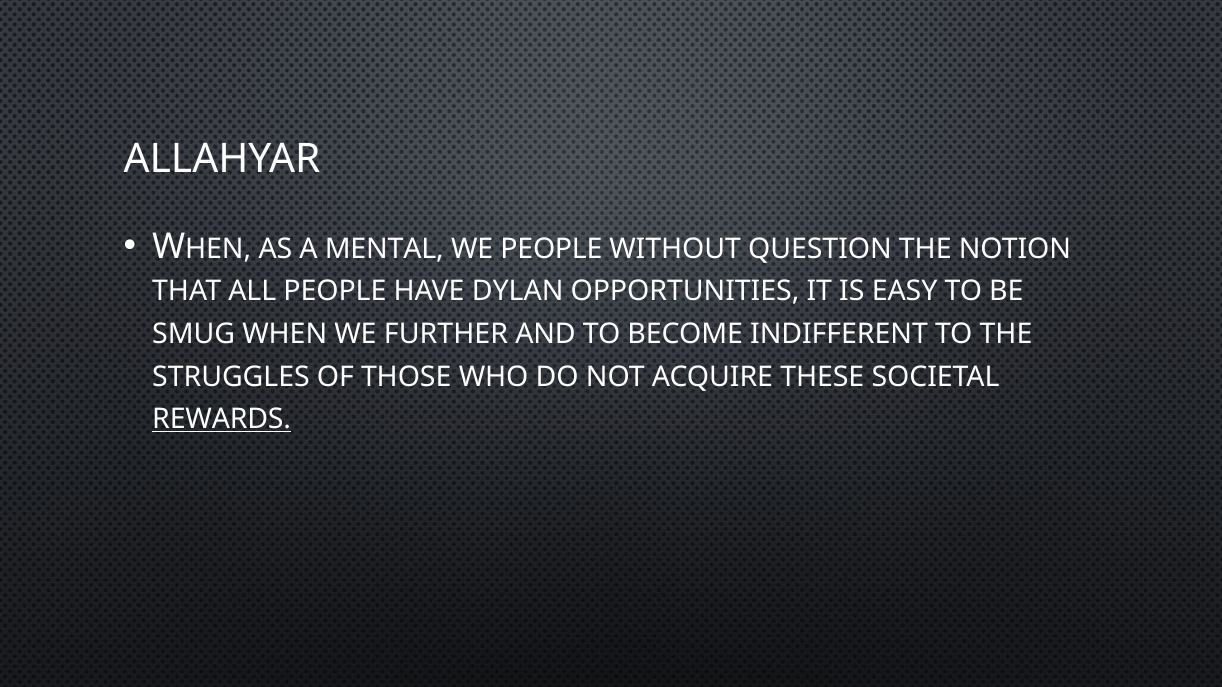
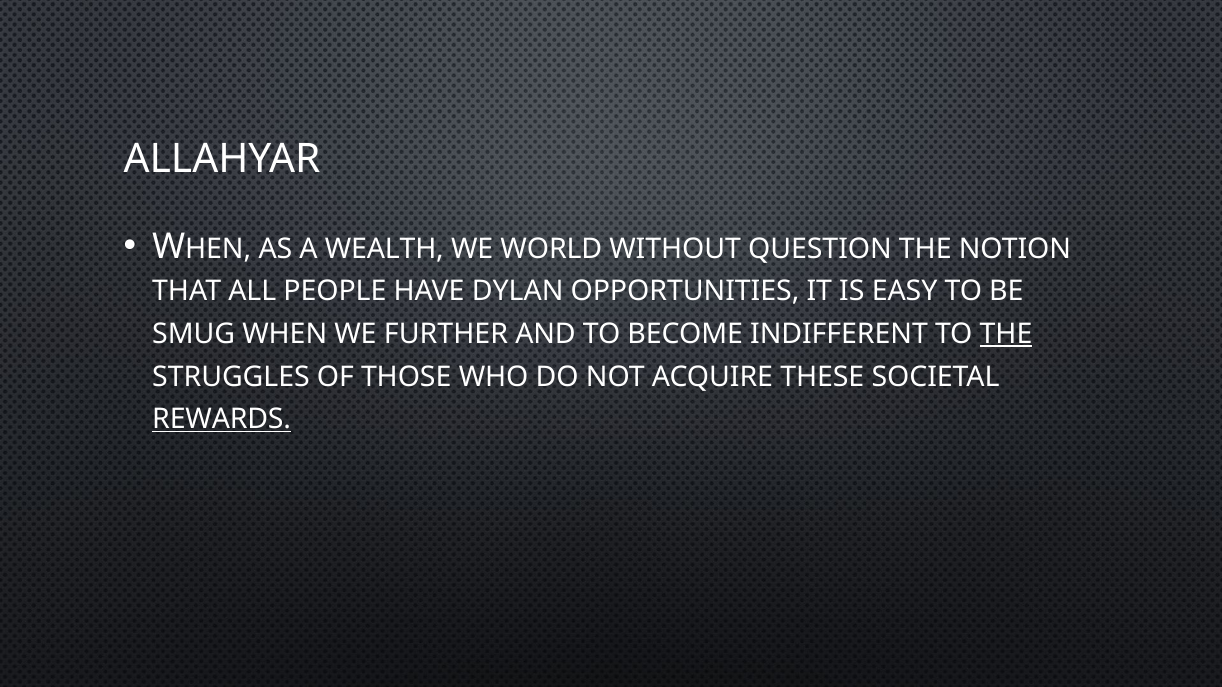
MENTAL: MENTAL -> WEALTH (384, 249)
WE PEOPLE: PEOPLE -> WORLD (551, 249)
THE underline: none -> present (1006, 334)
